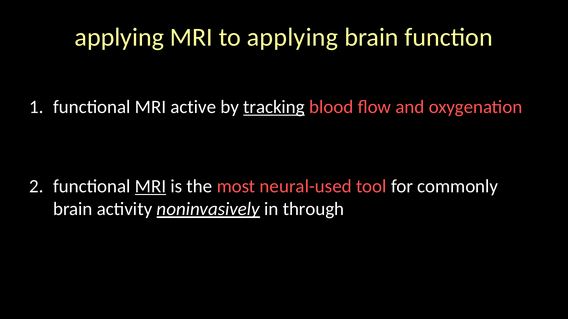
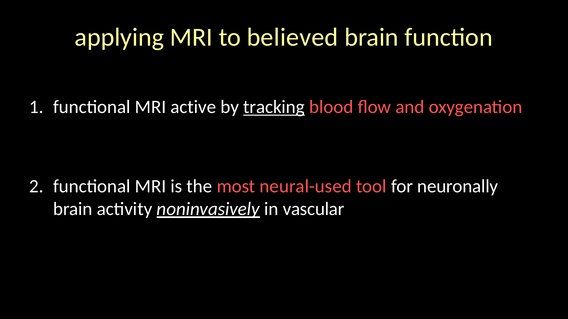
to applying: applying -> believed (292, 37)
MRI underline: present -> none (151, 187)
commonly: commonly -> neuronally (458, 187)
through: through -> vascular (314, 209)
